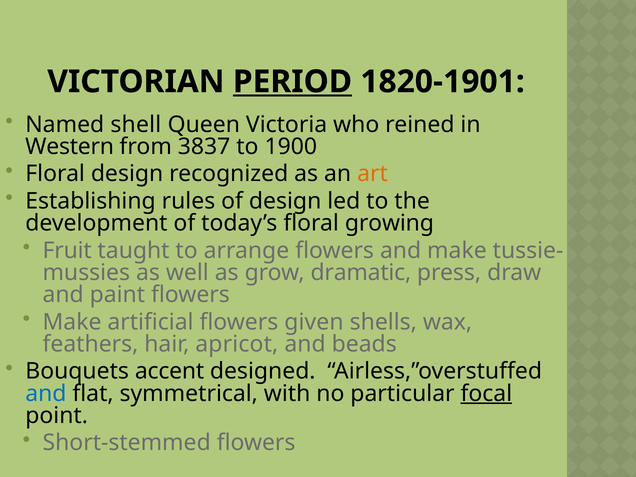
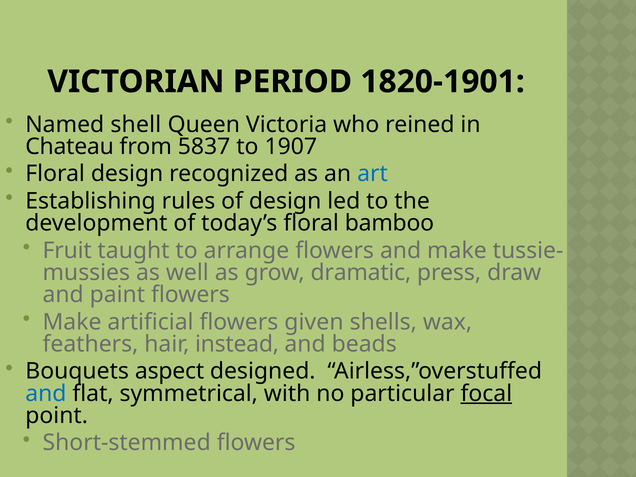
PERIOD underline: present -> none (292, 82)
Western: Western -> Chateau (70, 147)
3837: 3837 -> 5837 (204, 147)
1900: 1900 -> 1907 (291, 147)
art colour: orange -> blue (372, 174)
growing: growing -> bamboo (389, 223)
apricot: apricot -> instead (237, 344)
accent: accent -> aspect (170, 371)
